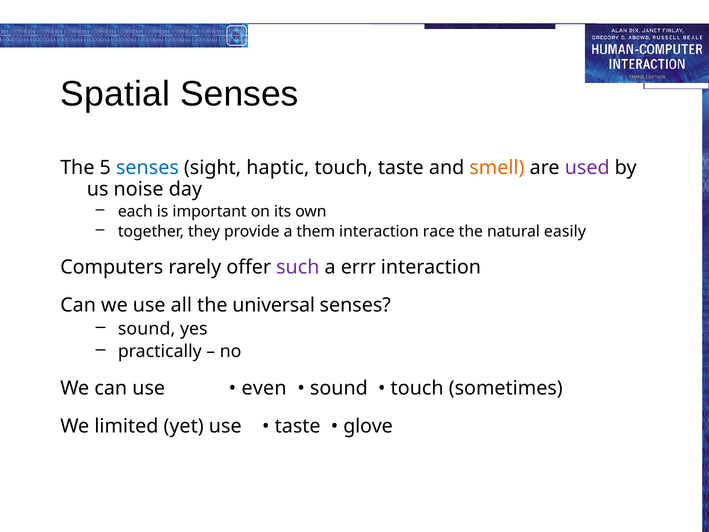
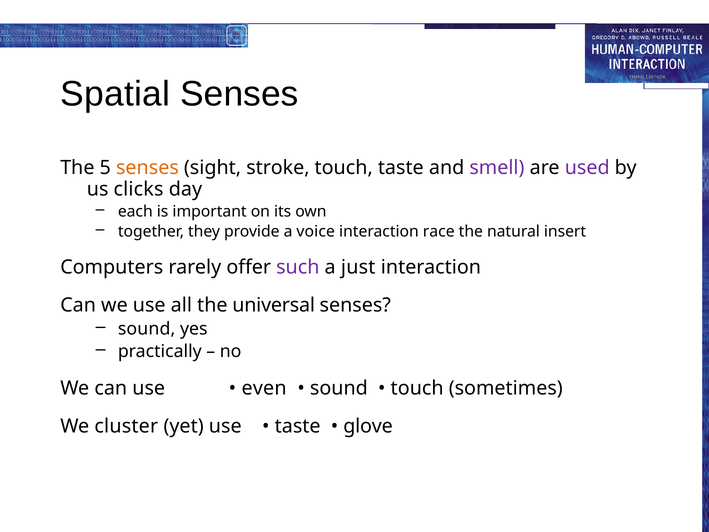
senses colour: blue -> orange (147, 168)
haptic: haptic -> stroke (278, 168)
smell colour: orange -> purple (497, 168)
noise: noise -> clicks (139, 189)
them: them -> voice (316, 231)
easily: easily -> insert (565, 231)
errr: errr -> just (358, 267)
limited: limited -> cluster (126, 426)
